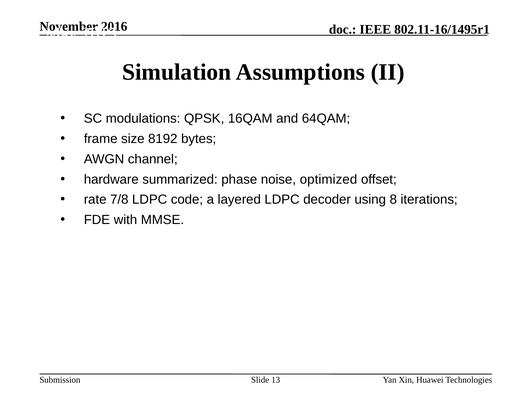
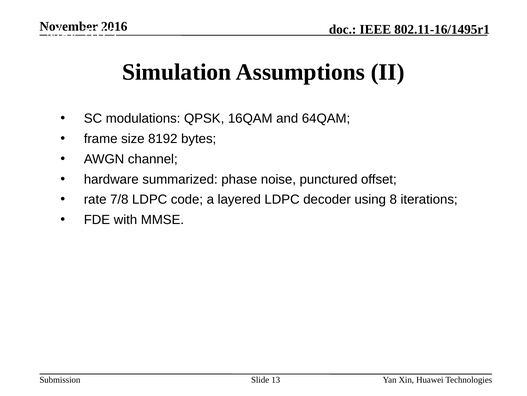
optimized: optimized -> punctured (329, 179)
